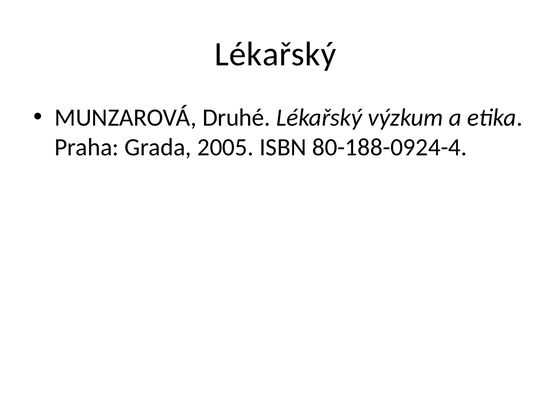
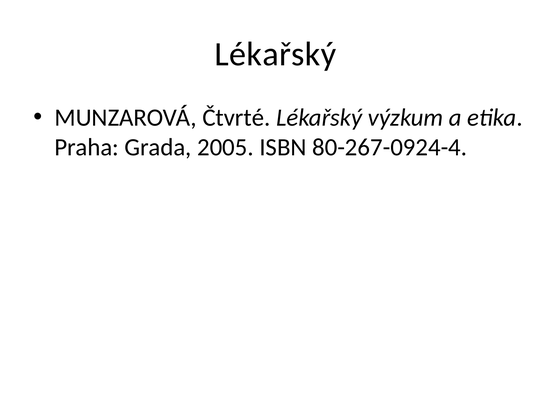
Druhé: Druhé -> Čtvrté (236, 117)
80-188-0924-4: 80-188-0924-4 -> 80-267-0924-4 (390, 147)
